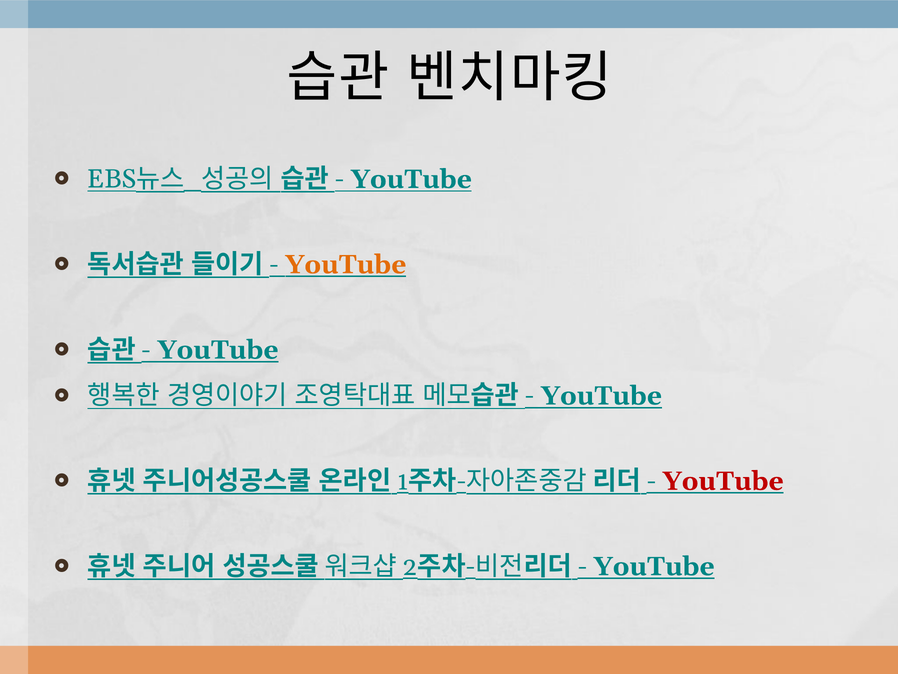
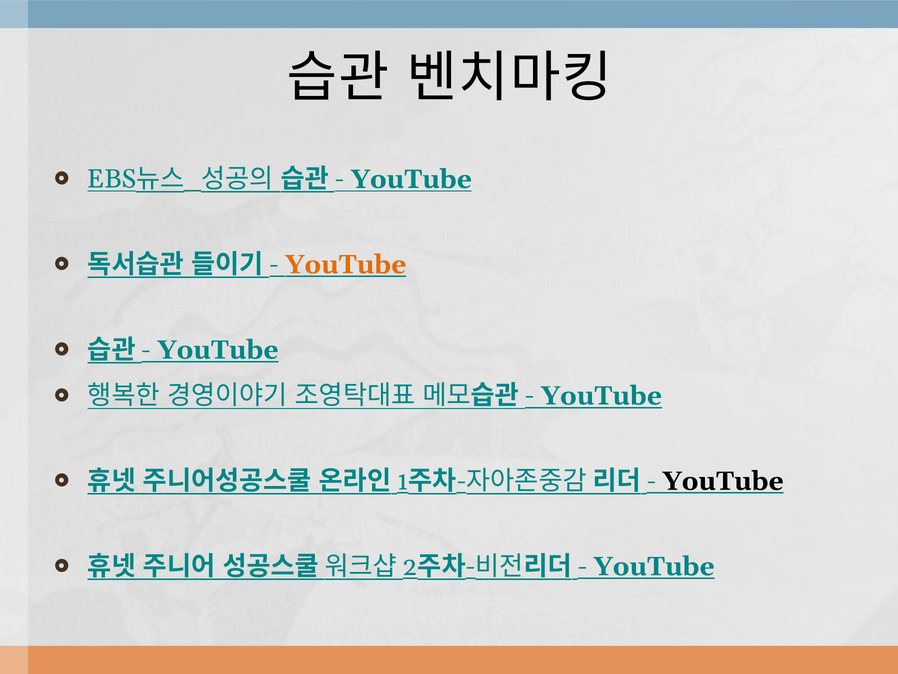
YouTube colour: red -> black (723, 481)
